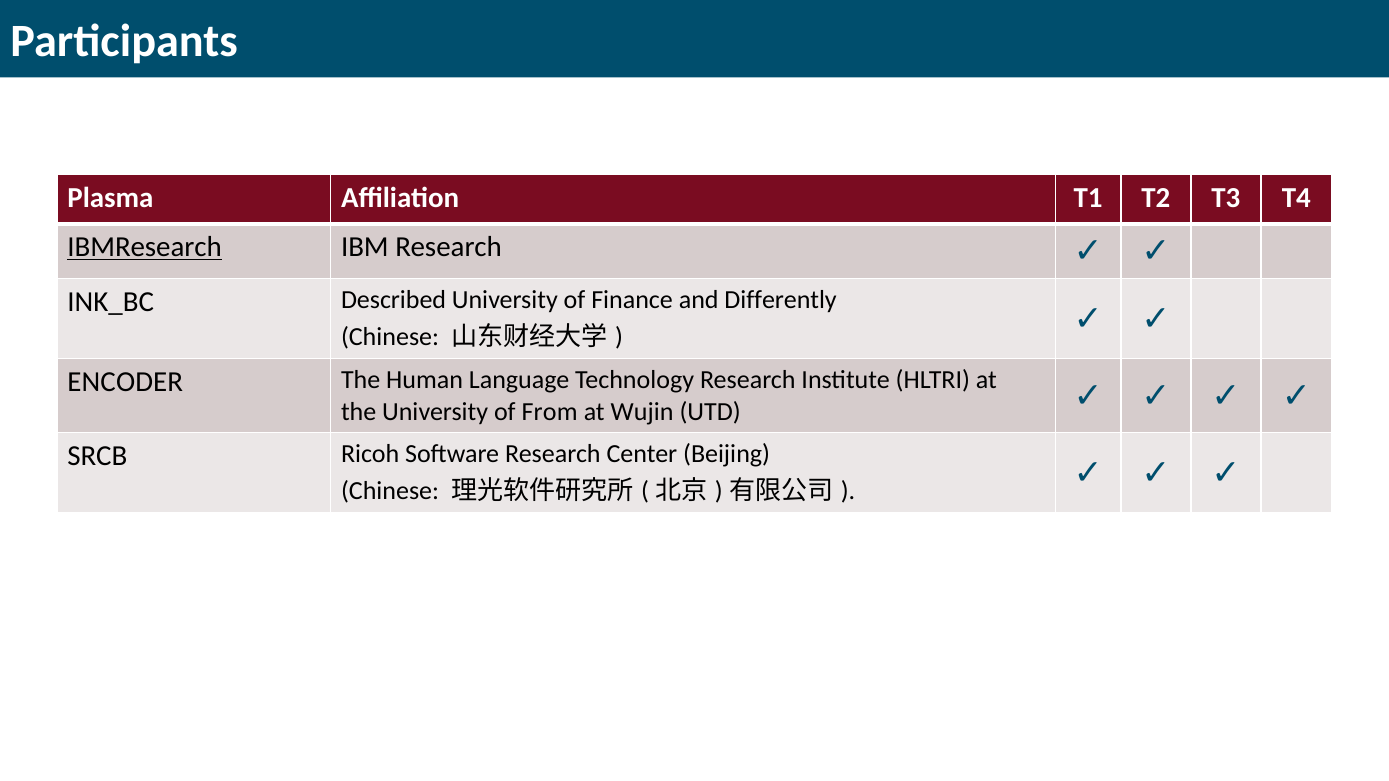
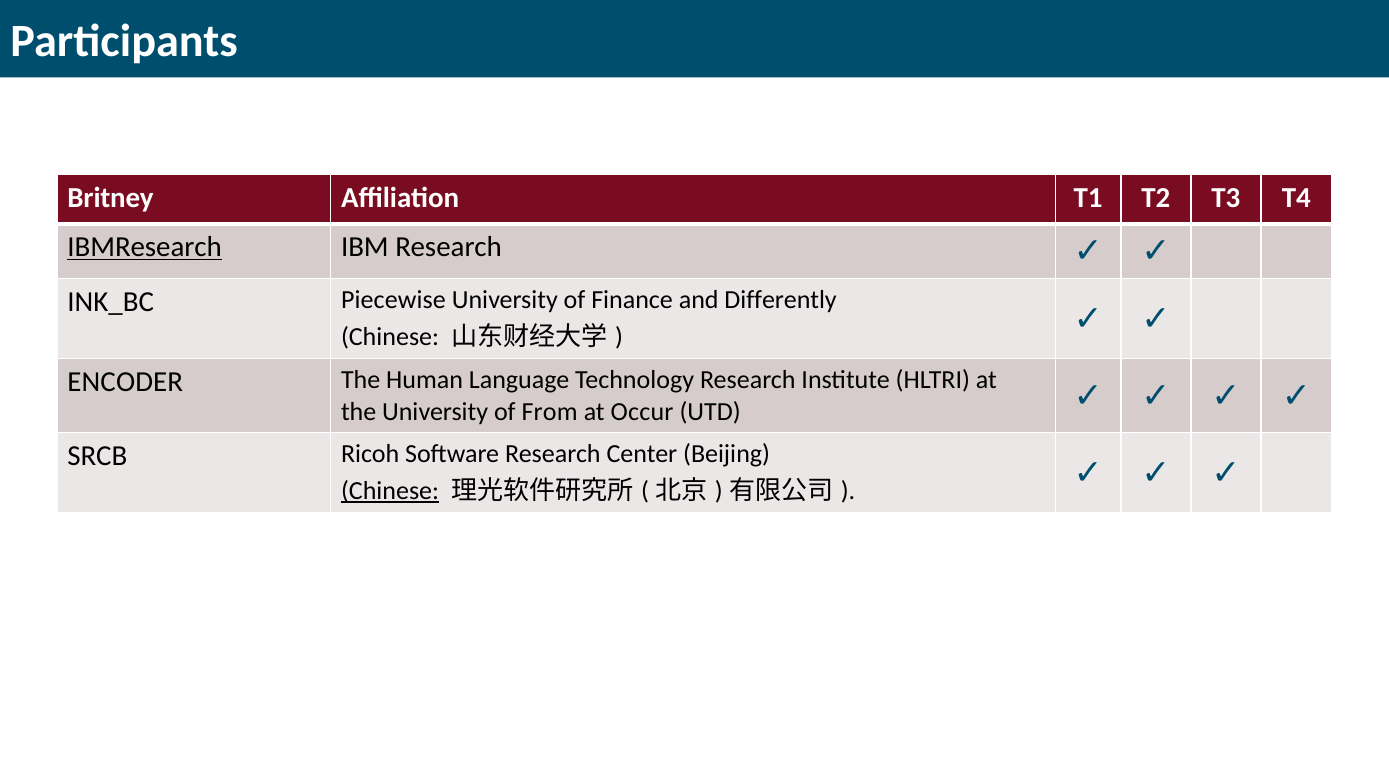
Plasma: Plasma -> Britney (111, 198)
Described: Described -> Piecewise (393, 300)
Wujin: Wujin -> Occur (642, 412)
Chinese underline: none -> present (390, 491)
